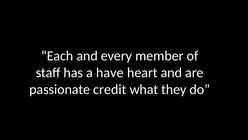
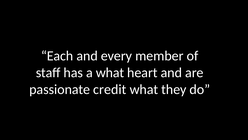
a have: have -> what (110, 72)
